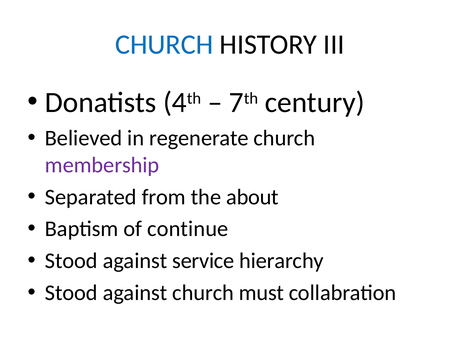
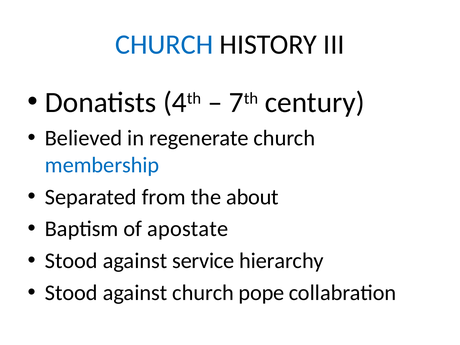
membership colour: purple -> blue (102, 165)
continue: continue -> apostate (188, 229)
must: must -> pope (261, 293)
